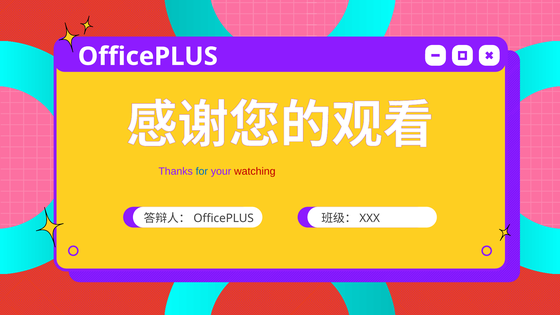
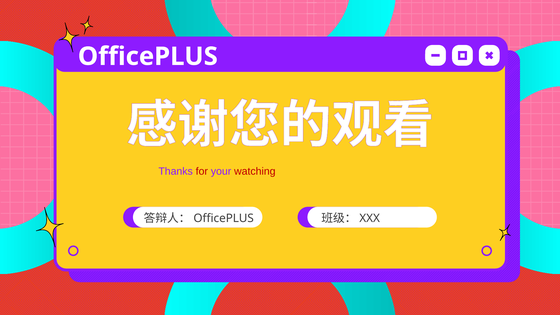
for colour: blue -> red (202, 171)
